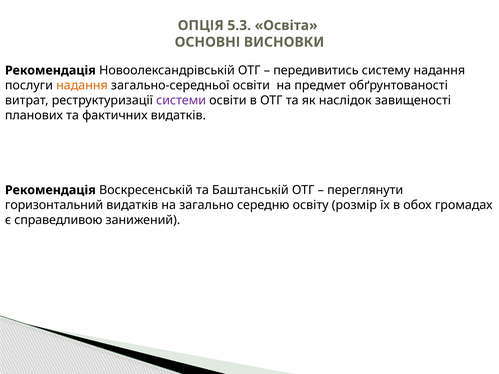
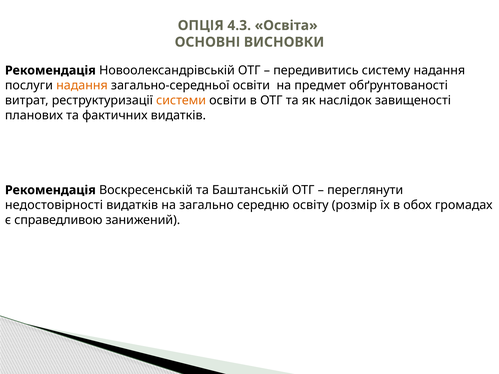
5.3: 5.3 -> 4.3 (239, 25)
системи colour: purple -> orange (181, 100)
горизонтальний: горизонтальний -> недостовірності (54, 205)
